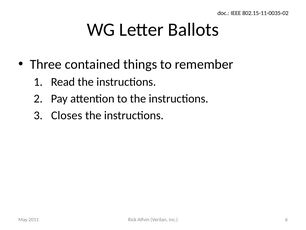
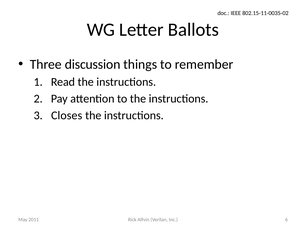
contained: contained -> discussion (93, 64)
